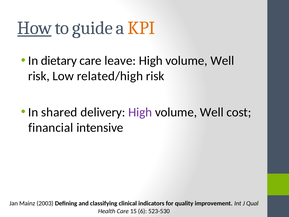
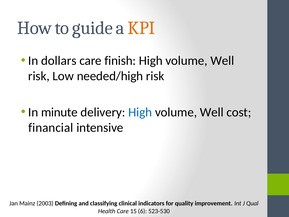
How underline: present -> none (34, 28)
dietary: dietary -> dollars (59, 61)
leave: leave -> finish (120, 61)
related/high: related/high -> needed/high (110, 76)
shared: shared -> minute (59, 112)
High colour: purple -> blue (140, 112)
